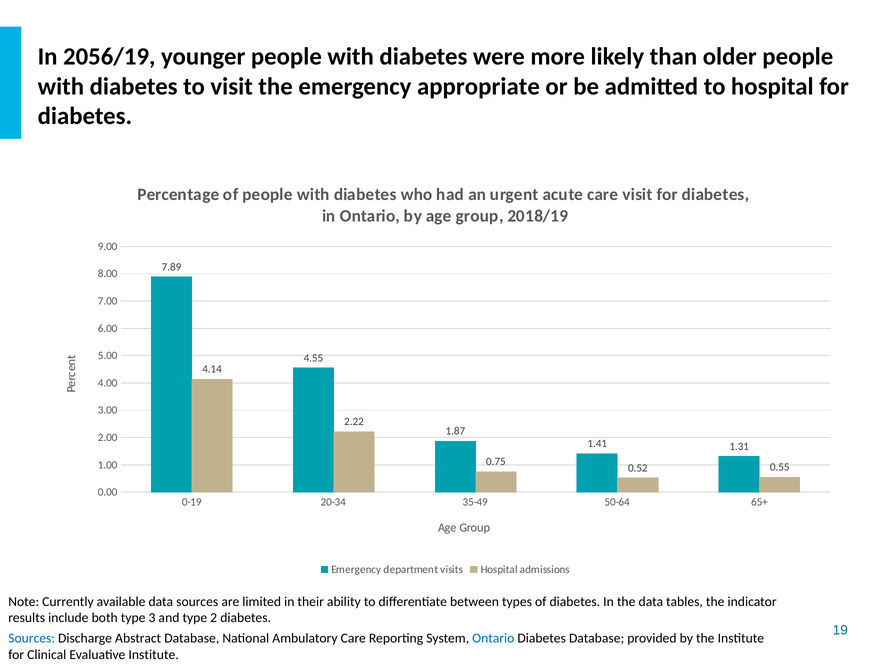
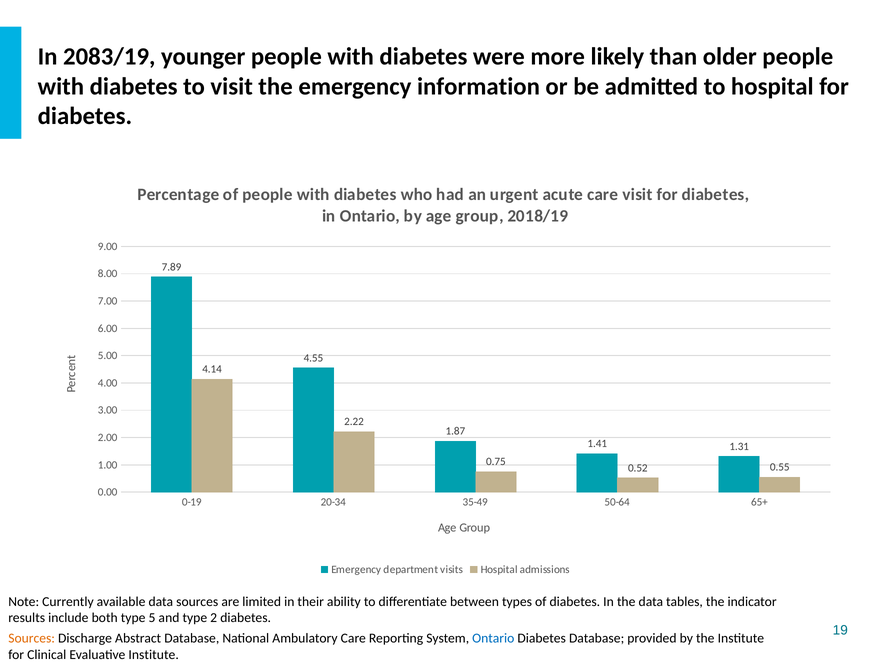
2056/19: 2056/19 -> 2083/19 (109, 57)
appropriate: appropriate -> information (478, 86)
3: 3 -> 5 (152, 618)
Sources colour: blue -> orange (32, 639)
